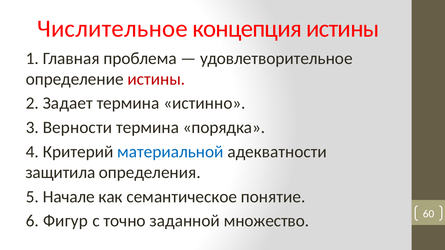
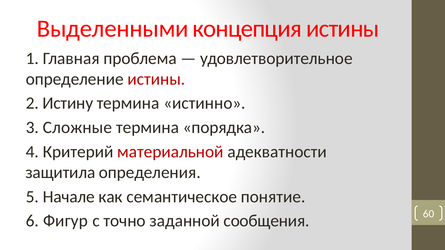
Числительное: Числительное -> Выделенными (113, 29)
Задает: Задает -> Истину (68, 103)
Верности: Верности -> Сложные (77, 128)
материальной colour: blue -> red (170, 152)
множество: множество -> сообщения (267, 221)
